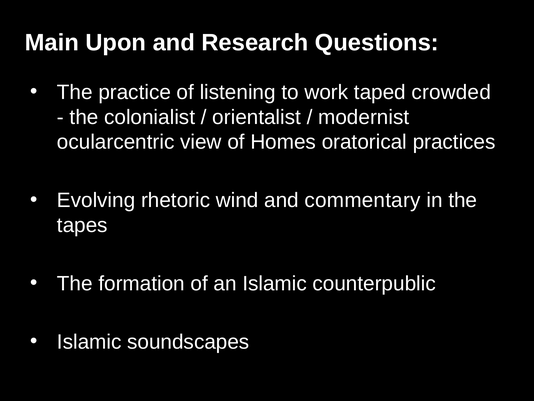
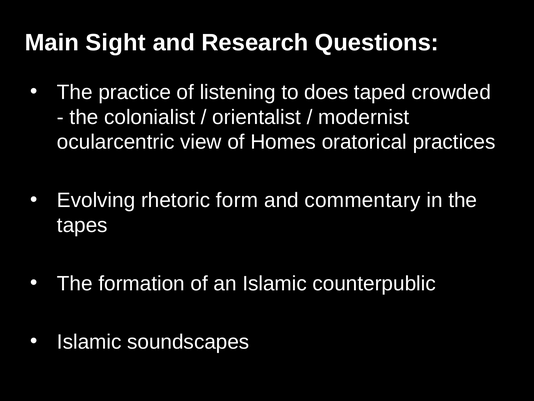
Upon: Upon -> Sight (116, 43)
work: work -> does (326, 92)
wind: wind -> form (237, 200)
